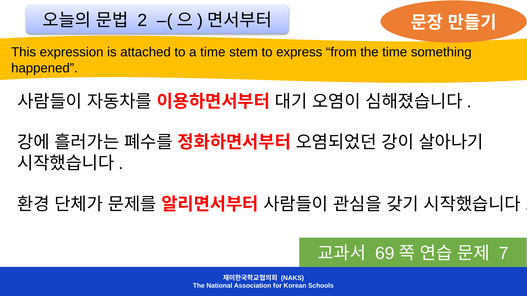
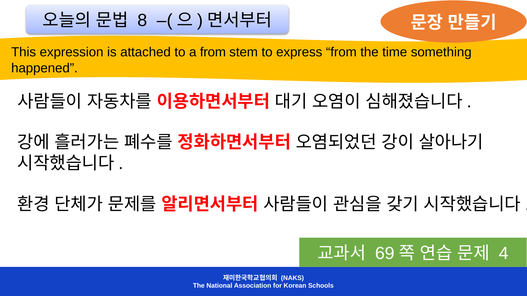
2: 2 -> 8 (142, 20)
a time: time -> from (213, 52)
7: 7 -> 4 (504, 254)
